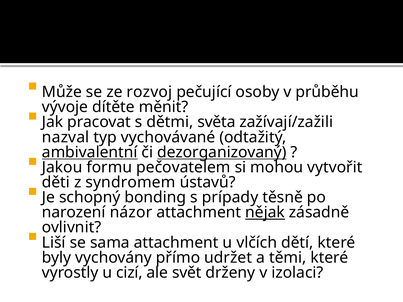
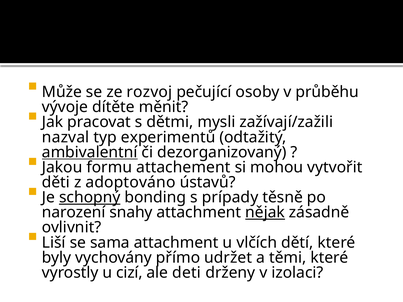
světa: světa -> mysli (216, 122)
vychovávané: vychovávané -> experimentů (168, 137)
dezorganizovaný underline: present -> none (222, 152)
pečovatelem: pečovatelem -> attachement (183, 167)
syndromem: syndromem -> adoptováno (130, 182)
schopný underline: none -> present (90, 198)
názor: názor -> snahy (131, 213)
svět: svět -> deti (187, 273)
